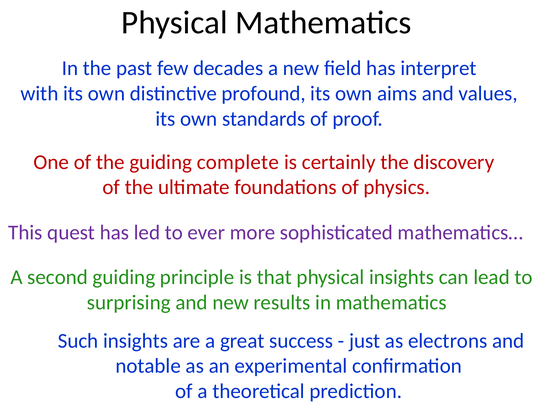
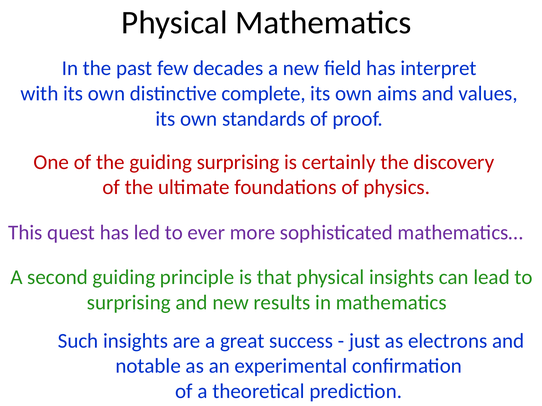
profound: profound -> complete (264, 94)
guiding complete: complete -> surprising (238, 162)
